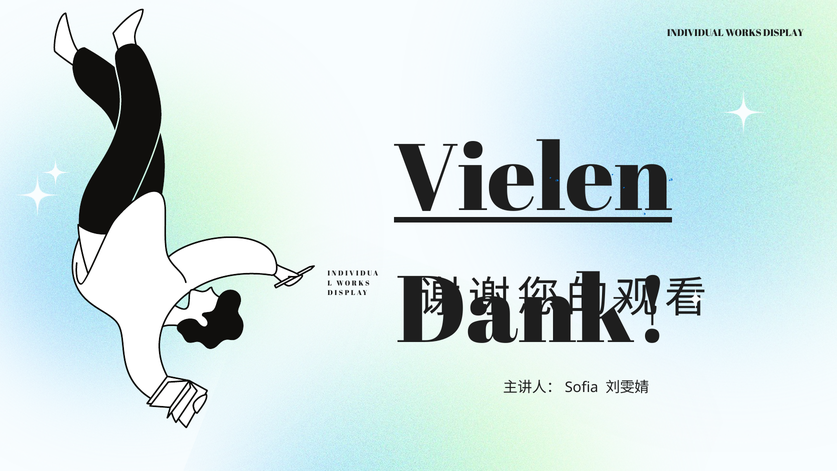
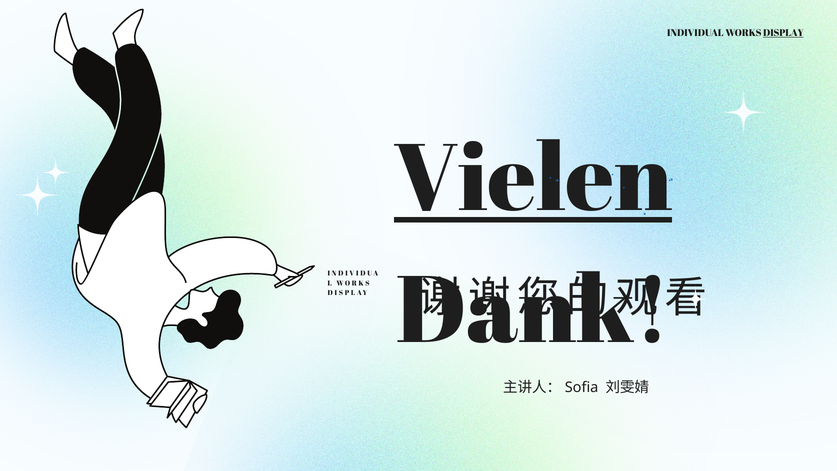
DISPLAY underline: none -> present (783, 33)
